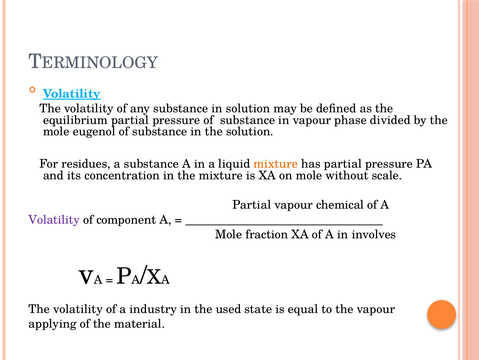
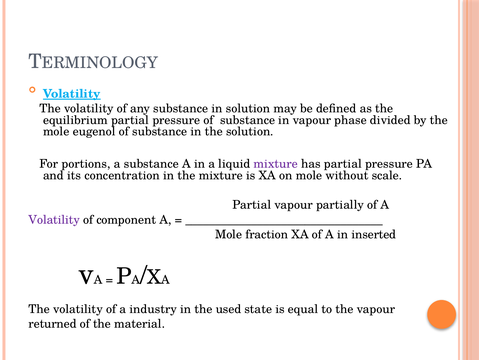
residues: residues -> portions (86, 164)
mixture colour: orange -> purple (276, 164)
chemical: chemical -> partially (340, 205)
involves: involves -> inserted (374, 234)
applying: applying -> returned (53, 323)
